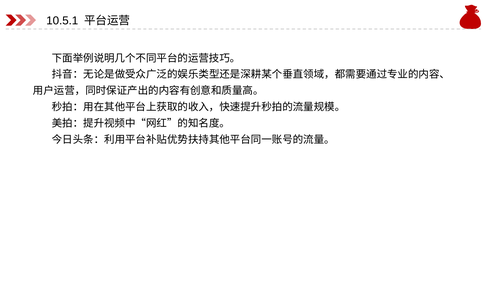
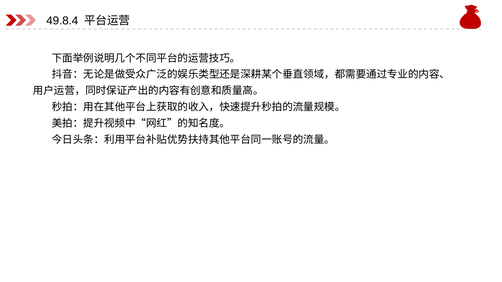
10.5.1: 10.5.1 -> 49.8.4 (62, 21)
